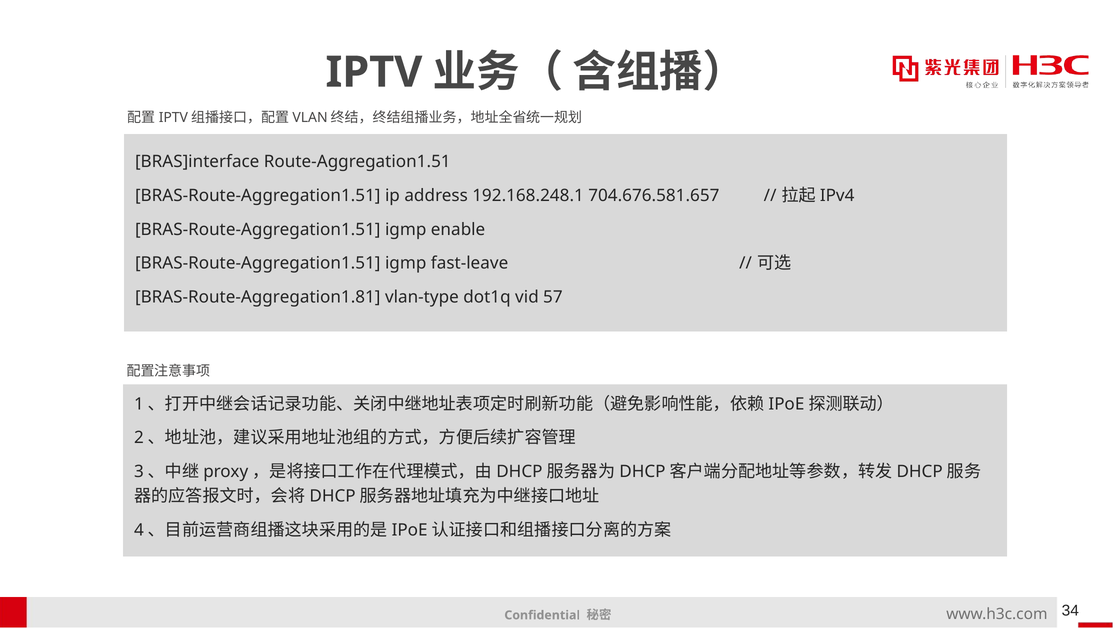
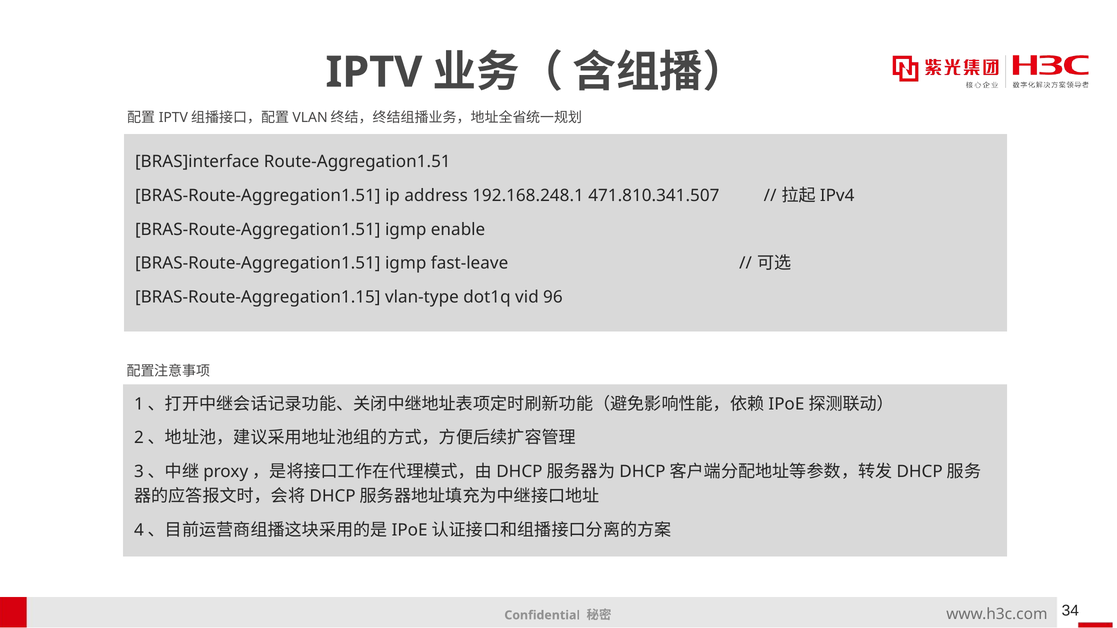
704.676.581.657: 704.676.581.657 -> 471.810.341.507 (654, 196)
BRAS-Route-Aggregation1.81: BRAS-Route-Aggregation1.81 -> BRAS-Route-Aggregation1.15 (258, 297)
57: 57 -> 96 (553, 297)
